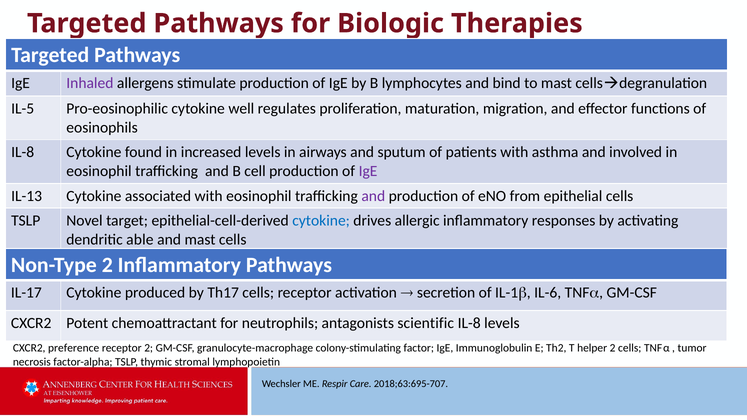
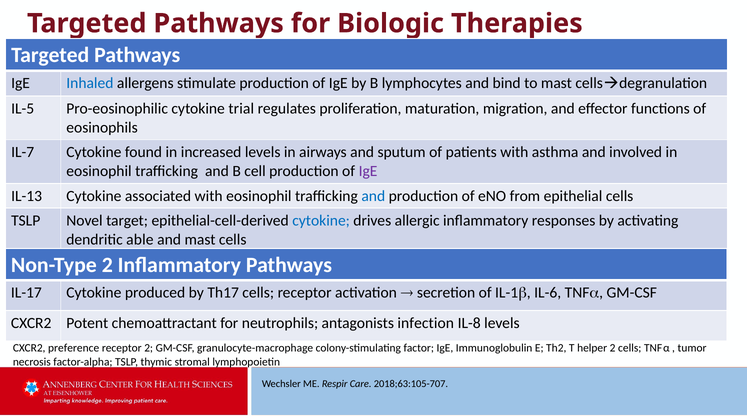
Inhaled colour: purple -> blue (90, 83)
well: well -> trial (241, 109)
IL-8: IL-8 -> IL-7 (23, 152)
and colour: purple -> blue (373, 196)
scientific: scientific -> infection (426, 323)
2018;63:695-707: 2018;63:695-707 -> 2018;63:105-707 (411, 384)
